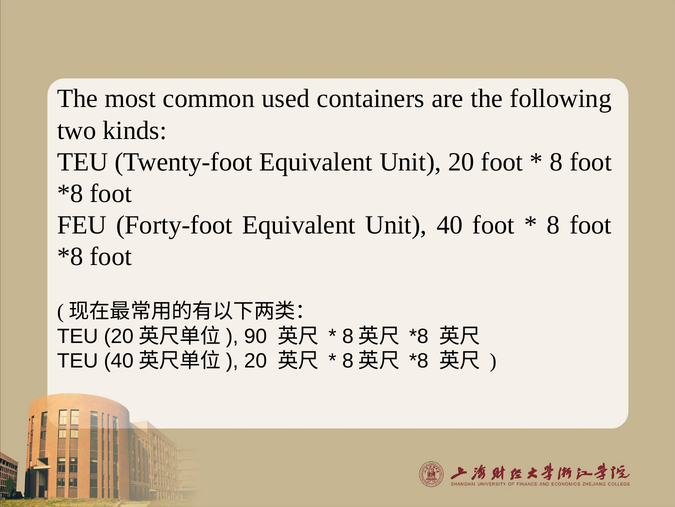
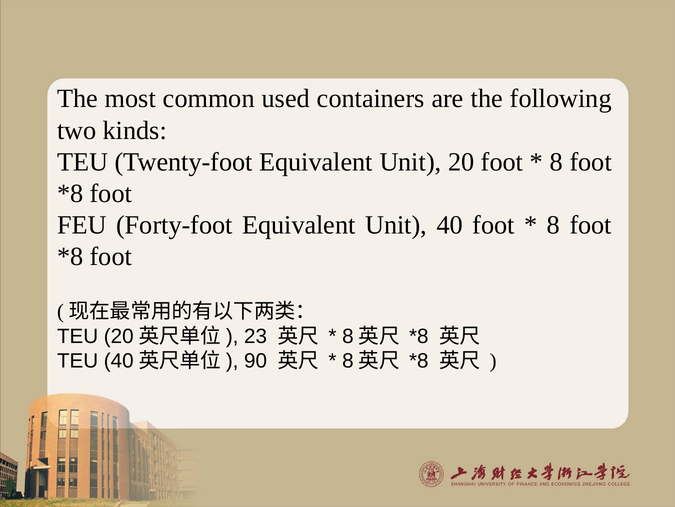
90: 90 -> 23 (256, 336)
20: 20 -> 90 (256, 360)
